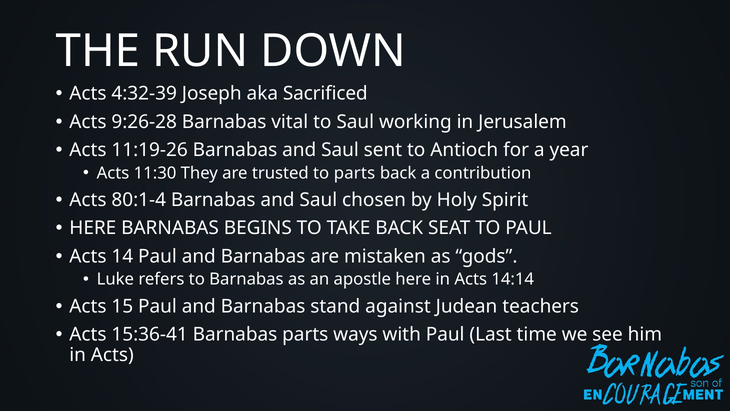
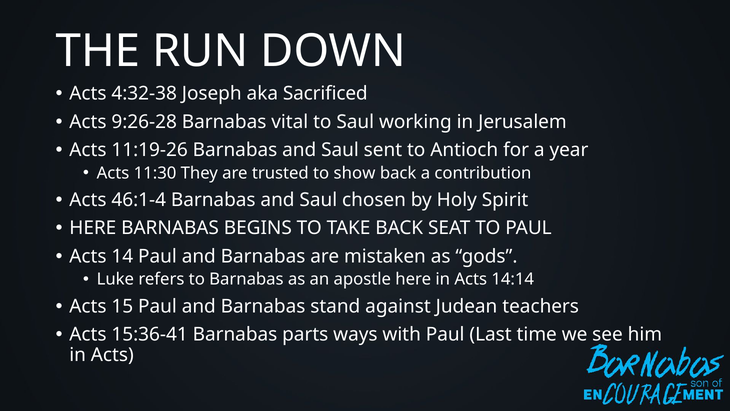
4:32-39: 4:32-39 -> 4:32-38 (144, 94)
to parts: parts -> show (355, 173)
80:1-4: 80:1-4 -> 46:1-4 (139, 200)
